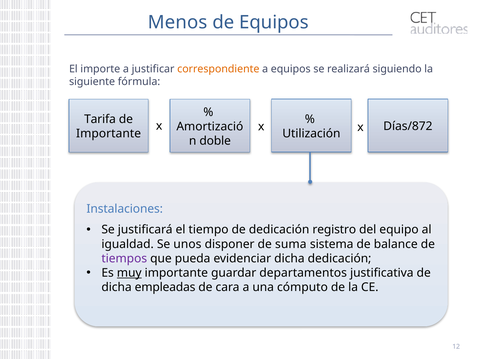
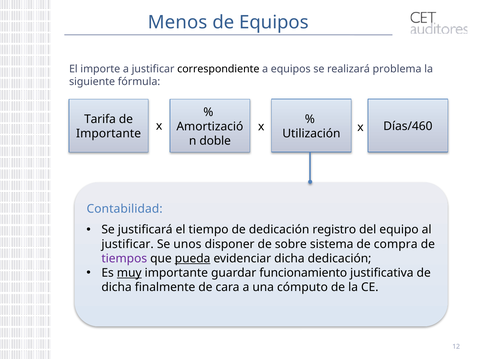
correspondiente colour: orange -> black (218, 69)
siguiendo: siguiendo -> problema (397, 69)
Días/872: Días/872 -> Días/460 (408, 126)
Instalaciones: Instalaciones -> Contabilidad (125, 209)
igualdad: igualdad -> justificar (128, 244)
suma: suma -> sobre (291, 244)
balance: balance -> compra (396, 244)
pueda underline: none -> present (193, 259)
departamentos: departamentos -> funcionamiento (303, 273)
empleadas: empleadas -> finalmente (165, 287)
